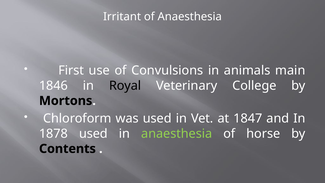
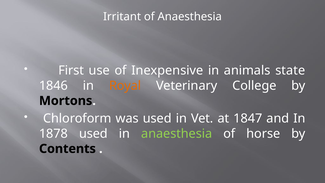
Convulsions: Convulsions -> Inexpensive (167, 70)
main: main -> state (290, 70)
Royal colour: black -> orange (125, 86)
